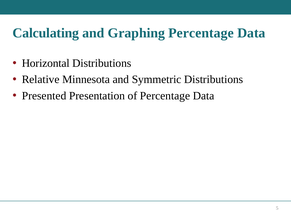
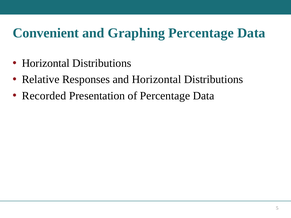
Calculating: Calculating -> Convenient (46, 33)
Minnesota: Minnesota -> Responses (86, 80)
and Symmetric: Symmetric -> Horizontal (157, 80)
Presented: Presented -> Recorded (44, 96)
